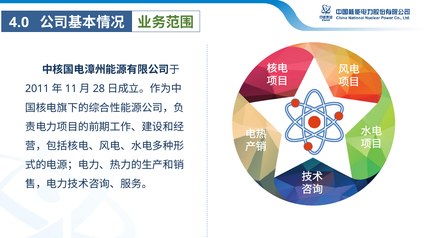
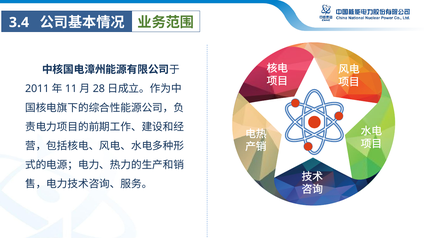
4.0: 4.0 -> 3.4 (19, 22)
